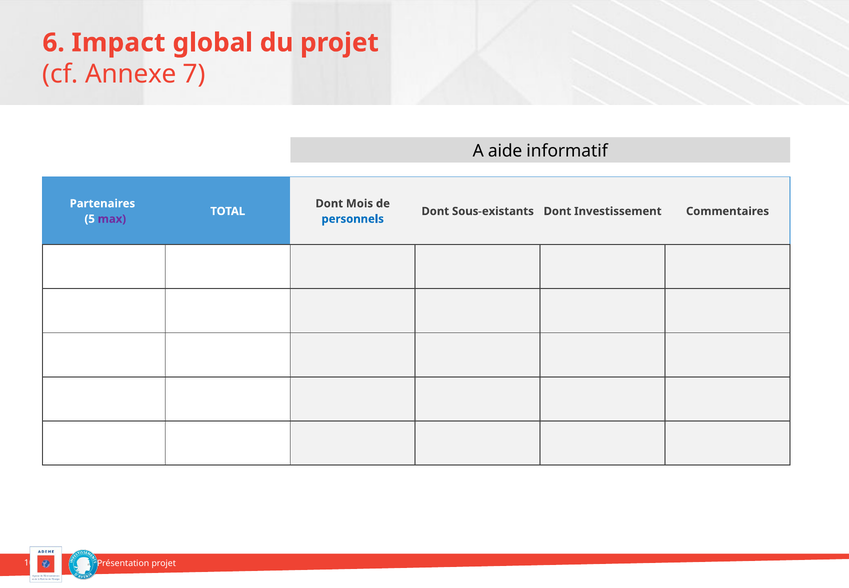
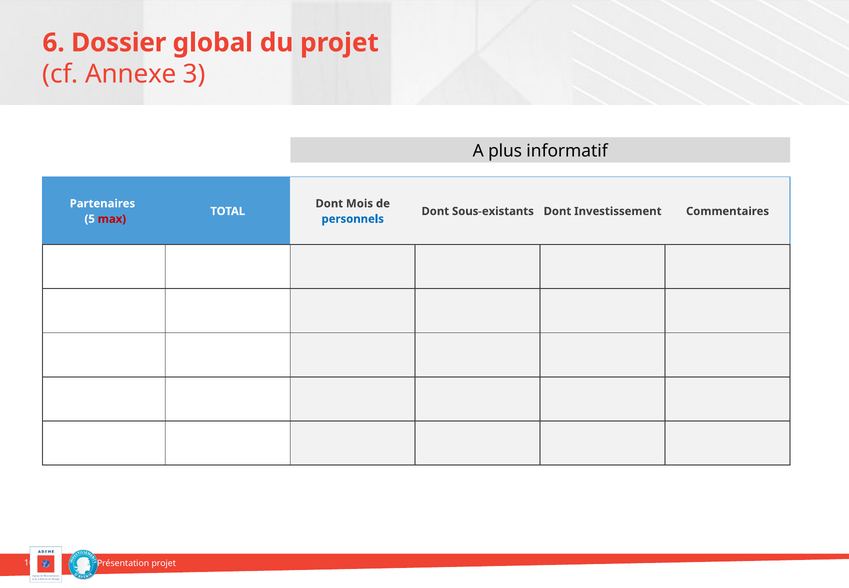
Impact: Impact -> Dossier (119, 43)
7: 7 -> 3 (194, 74)
aide: aide -> plus (505, 151)
max colour: purple -> red (112, 219)
